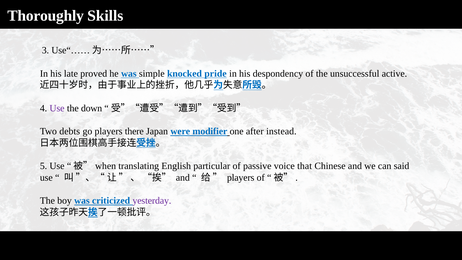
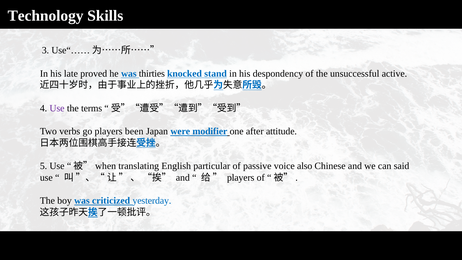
Thoroughly: Thoroughly -> Technology (46, 16)
simple: simple -> thirties (152, 74)
pride: pride -> stand (216, 74)
down: down -> terms (92, 108)
debts: debts -> verbs (70, 131)
there: there -> been (134, 131)
instead: instead -> attitude (281, 131)
that: that -> also (305, 166)
yesterday colour: purple -> blue (152, 201)
